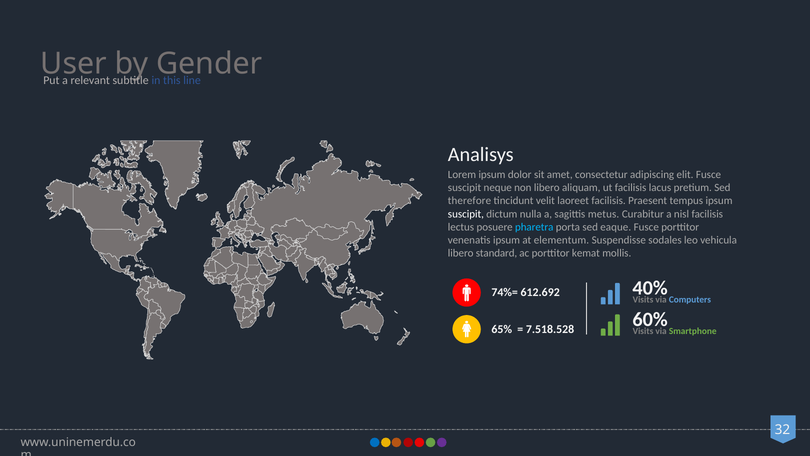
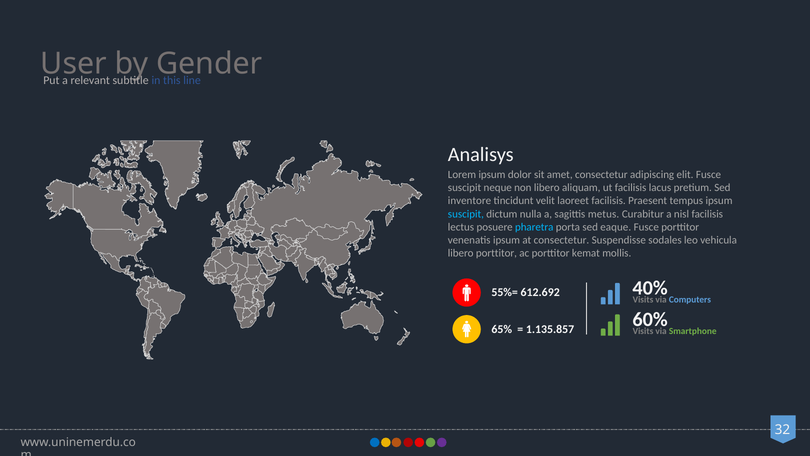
therefore: therefore -> inventore (470, 201)
suscipit colour: white -> light blue (466, 214)
at elementum: elementum -> consectetur (561, 240)
libero standard: standard -> porttitor (496, 253)
74%=: 74%= -> 55%= (505, 292)
7.518.528: 7.518.528 -> 1.135.857 (550, 329)
